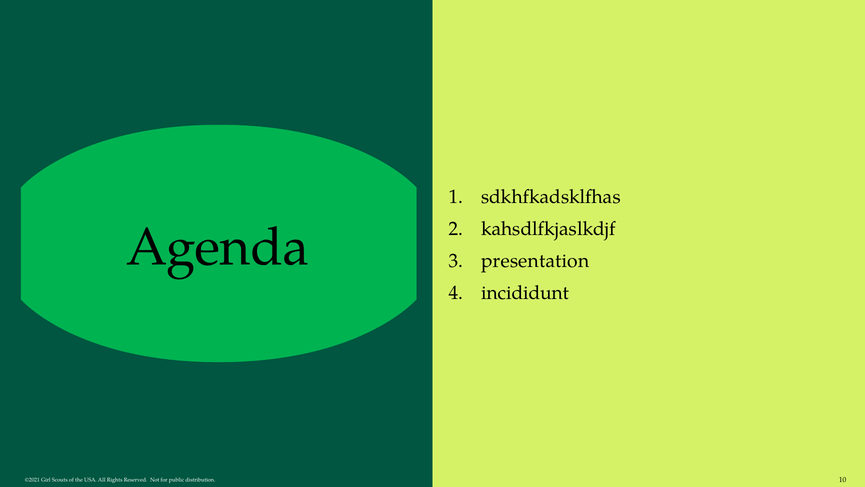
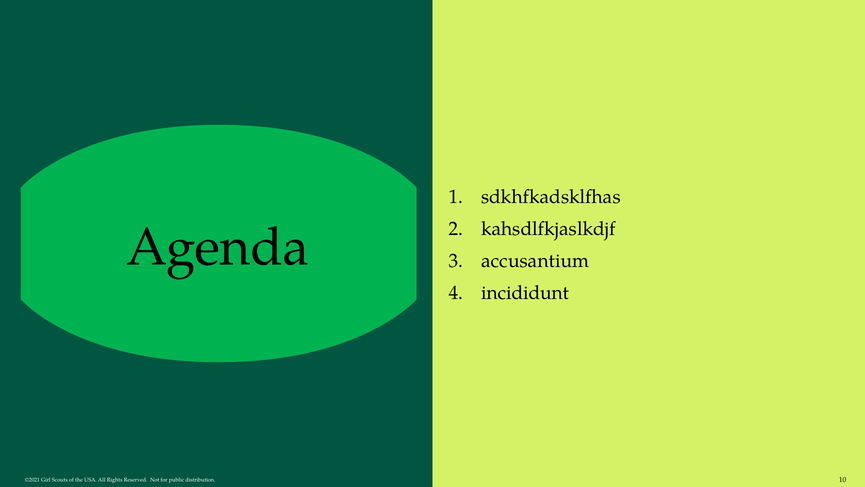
presentation: presentation -> accusantium (535, 261)
